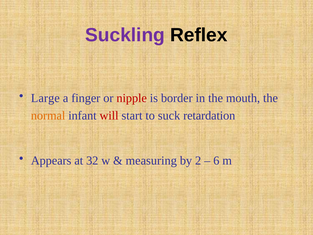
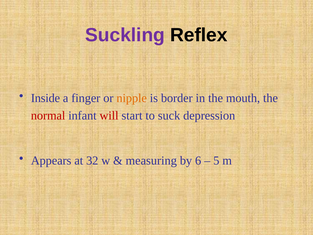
Large: Large -> Inside (45, 98)
nipple colour: red -> orange (132, 98)
normal colour: orange -> red (48, 115)
retardation: retardation -> depression (209, 115)
2: 2 -> 6 (198, 160)
6: 6 -> 5 (216, 160)
